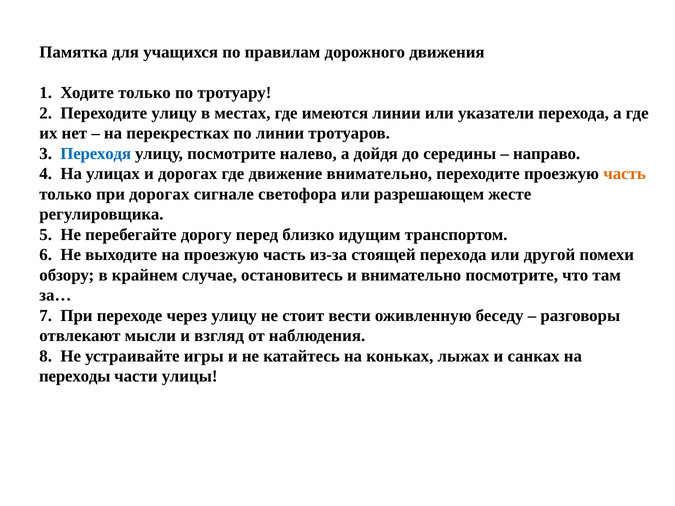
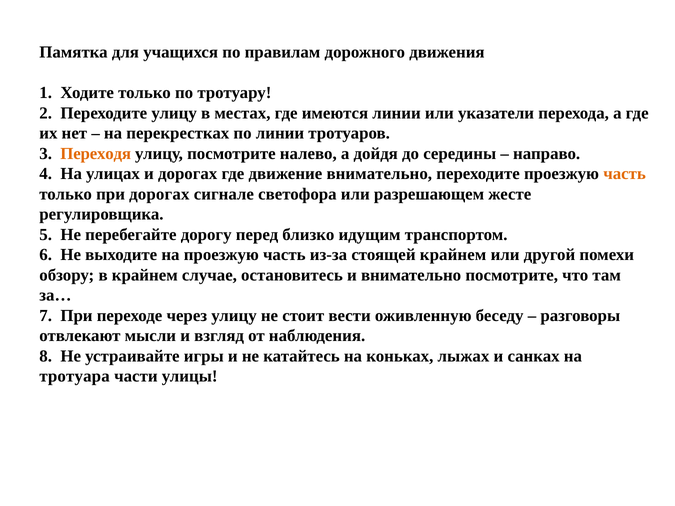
Переходя colour: blue -> orange (96, 154)
стоящей перехода: перехода -> крайнем (453, 255)
переходы: переходы -> тротуара (75, 376)
